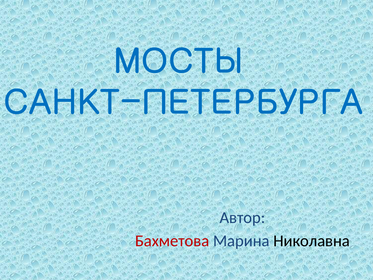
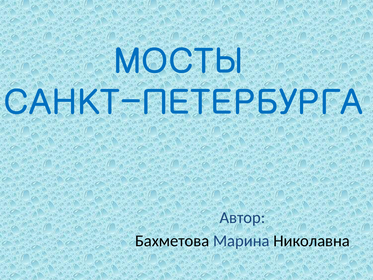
Бахметова colour: red -> black (172, 241)
